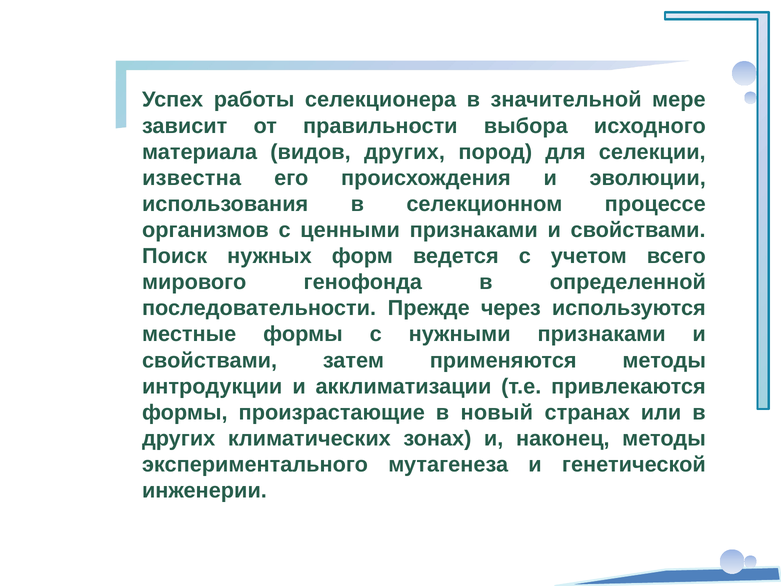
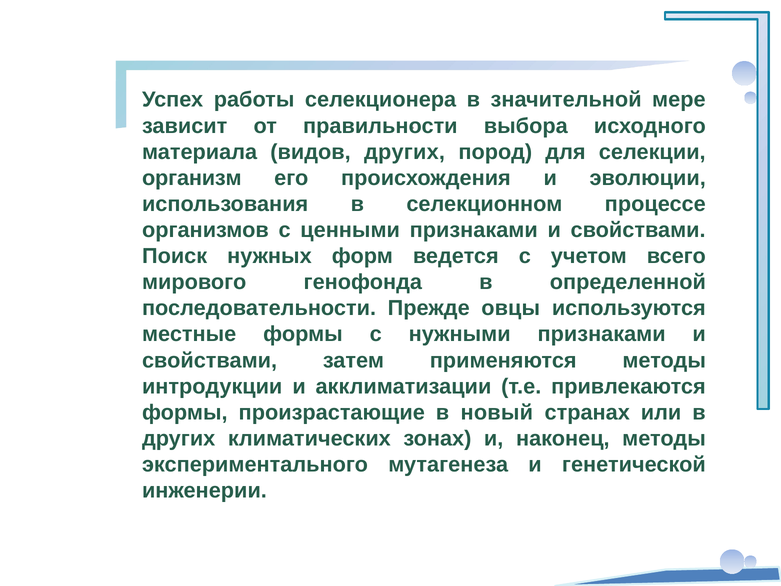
известна: известна -> организм (192, 178)
через: через -> овцы (511, 308)
